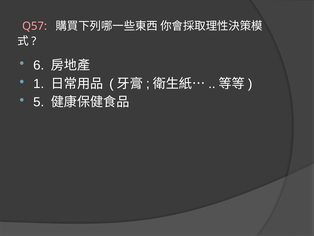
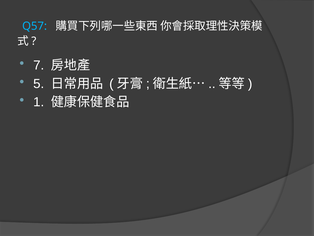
Q57 colour: pink -> light blue (35, 26)
6: 6 -> 7 (39, 65)
1: 1 -> 5 (39, 84)
5: 5 -> 1 (39, 102)
